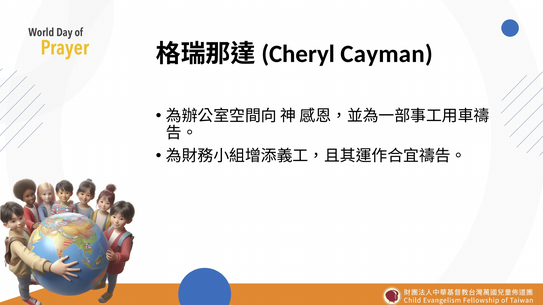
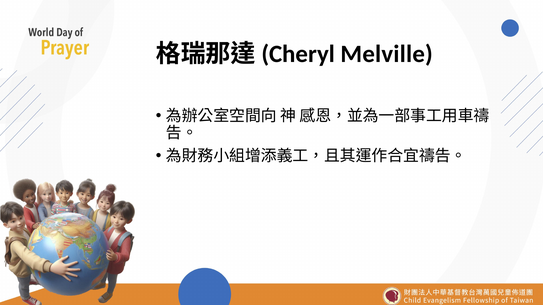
Cayman: Cayman -> Melville (387, 54)
